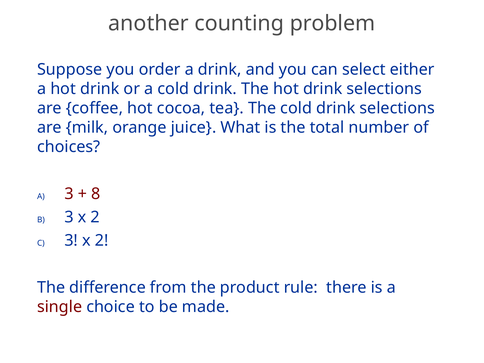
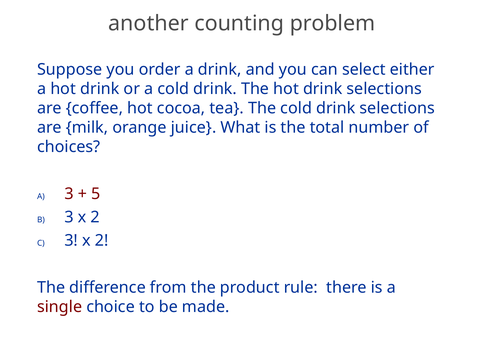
8: 8 -> 5 (96, 194)
